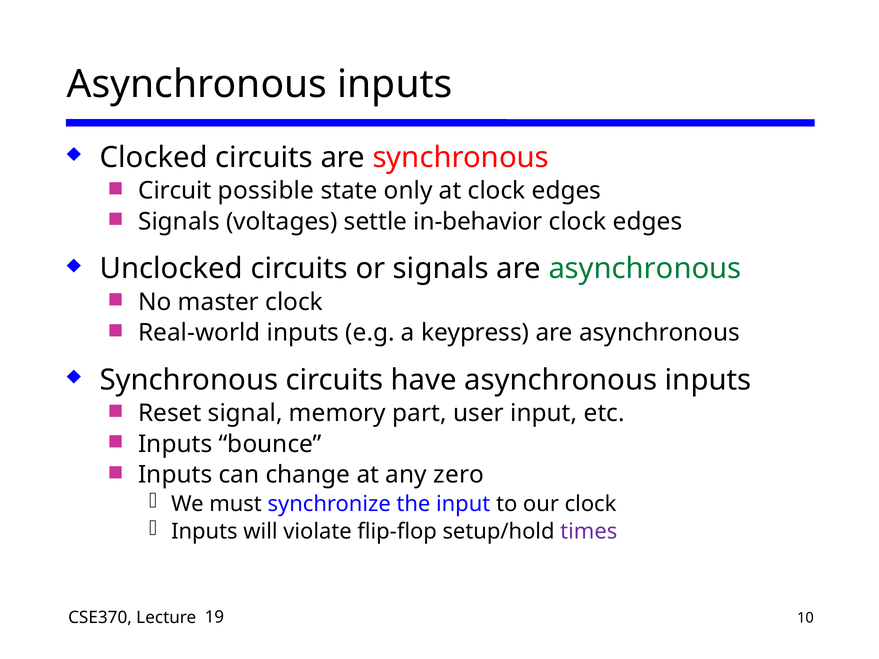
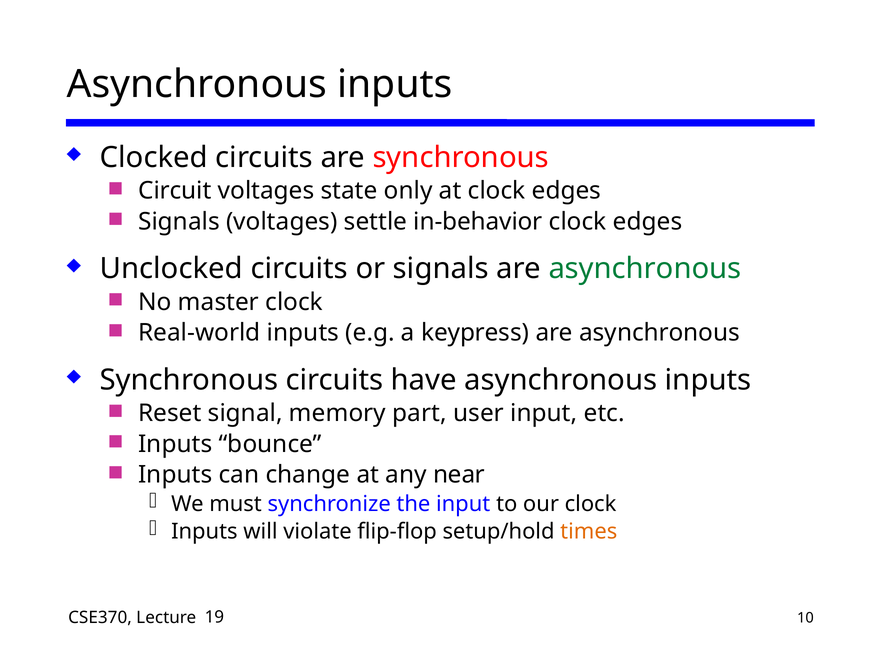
Circuit possible: possible -> voltages (266, 191)
zero: zero -> near (459, 475)
times colour: purple -> orange (589, 532)
